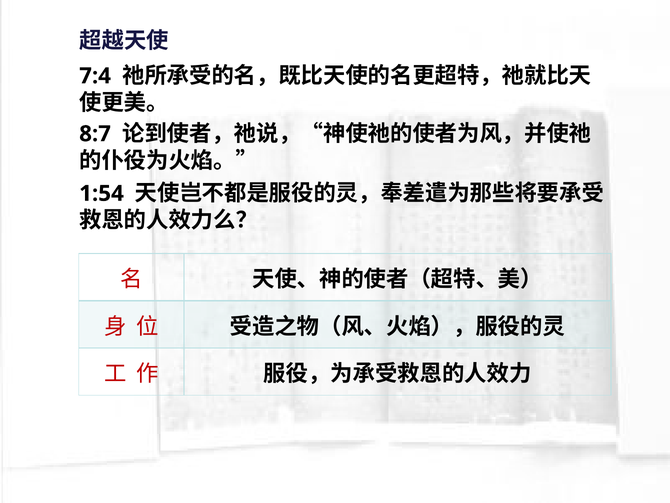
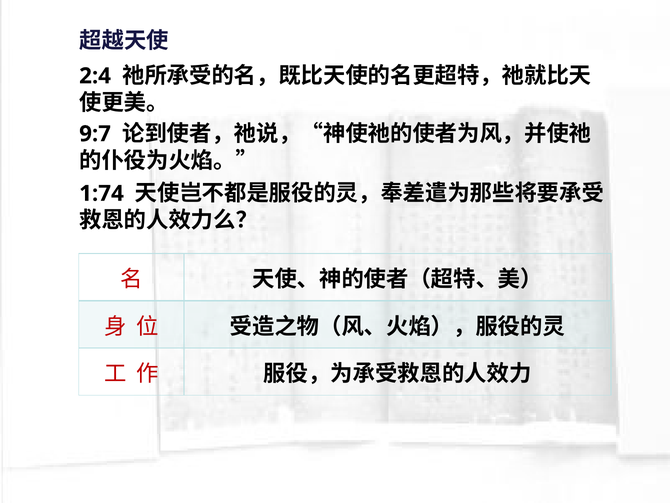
7:4: 7:4 -> 2:4 (95, 76)
8:7: 8:7 -> 9:7 (95, 134)
1:54: 1:54 -> 1:74 (101, 193)
